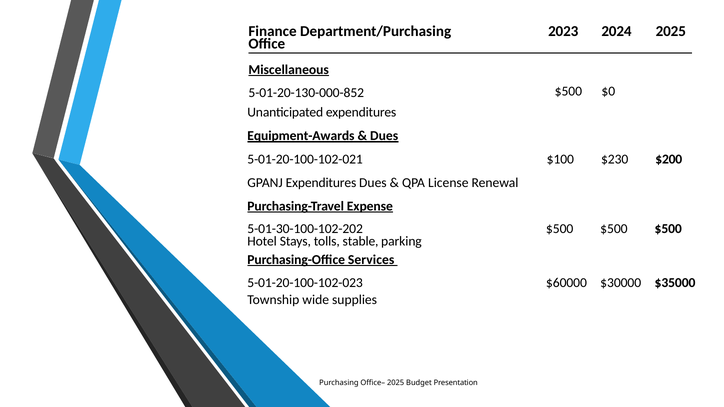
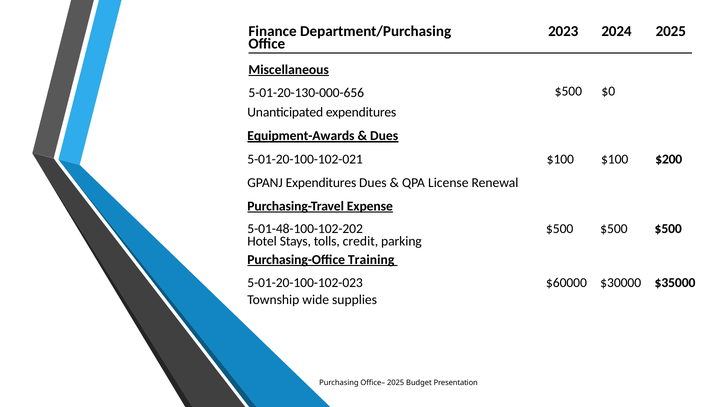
5-01-20-130-000-852: 5-01-20-130-000-852 -> 5-01-20-130-000-656 (306, 93)
$100 $230: $230 -> $100 (615, 159)
5-01-30-100-102-202: 5-01-30-100-102-202 -> 5-01-48-100-102-202 (305, 229)
stable: stable -> credit (360, 242)
Services: Services -> Training (371, 260)
